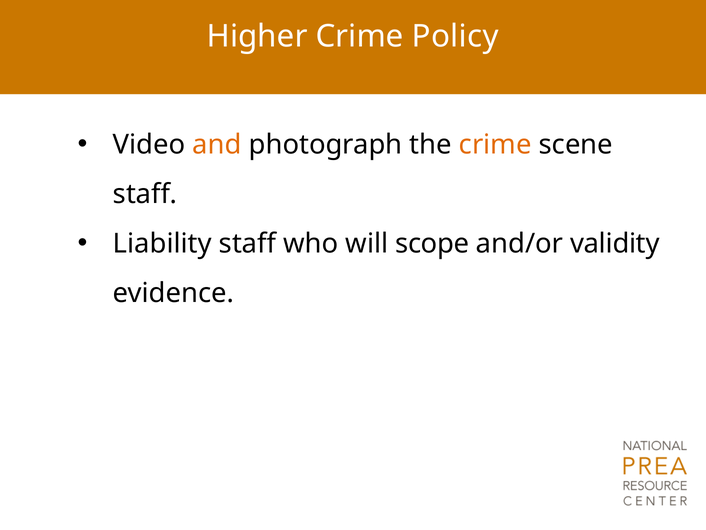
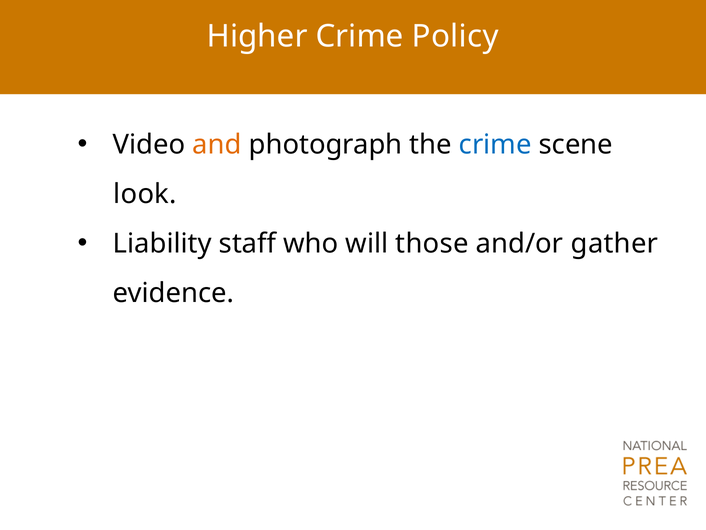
crime colour: orange -> blue (495, 144)
staff: staff -> look (145, 194)
scope: scope -> those (432, 243)
validity: validity -> gather (615, 243)
